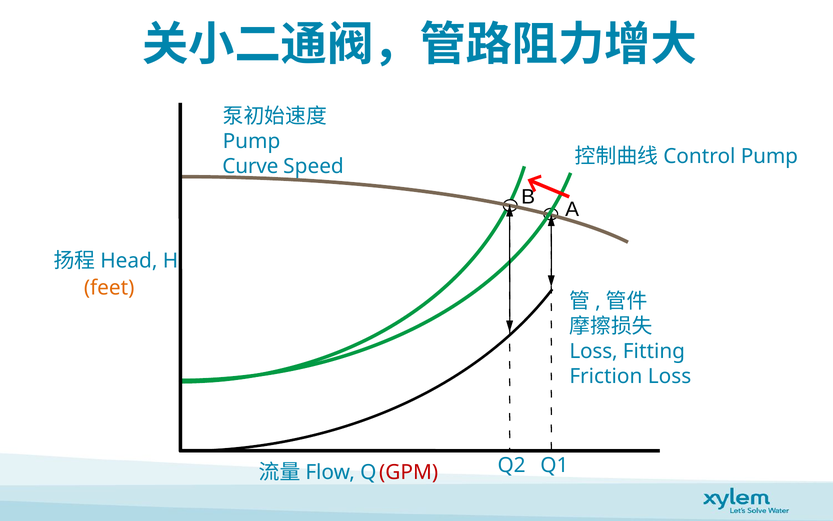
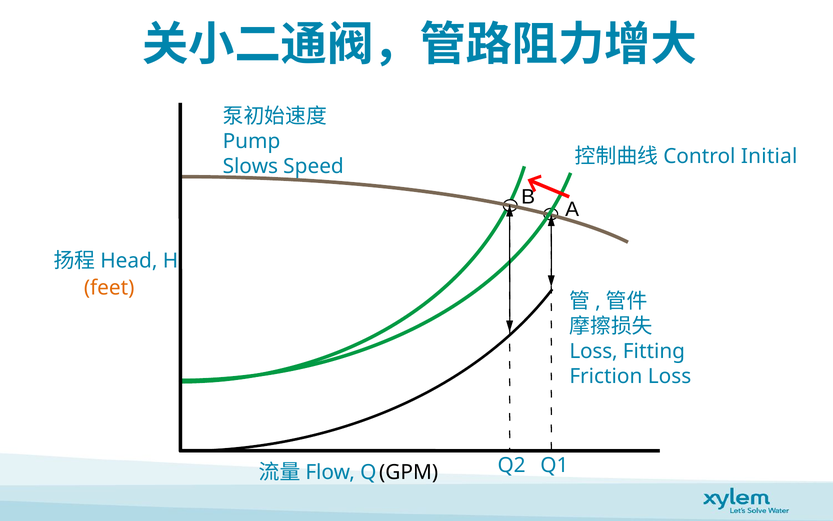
Curve: Curve -> Slows (250, 166)
Pump: Pump -> Initial (769, 156)
GPM colour: red -> black (409, 472)
